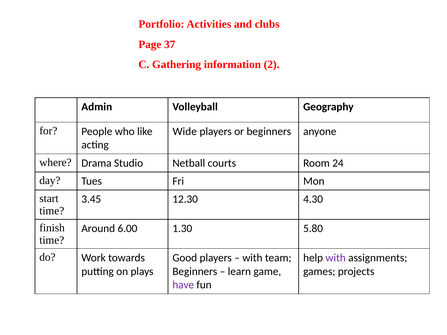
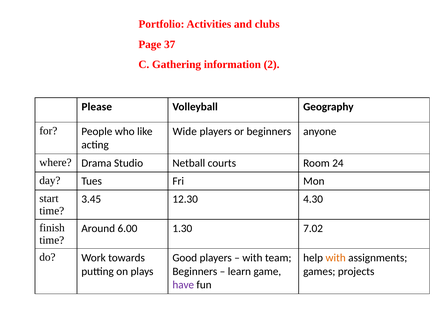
Admin: Admin -> Please (97, 107)
5.80: 5.80 -> 7.02 (313, 229)
with colour: purple -> orange (336, 258)
